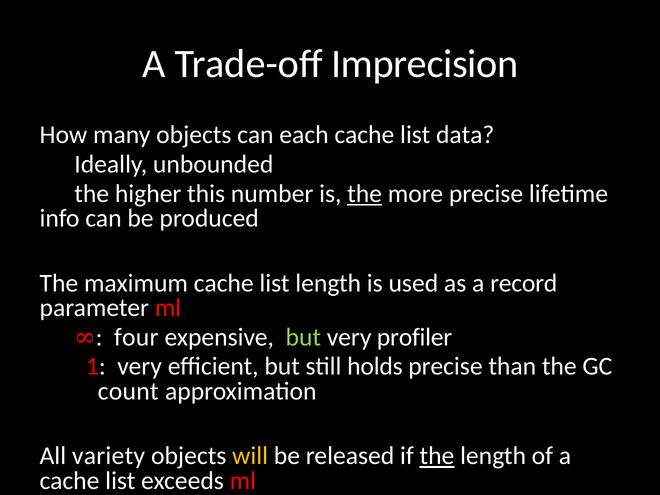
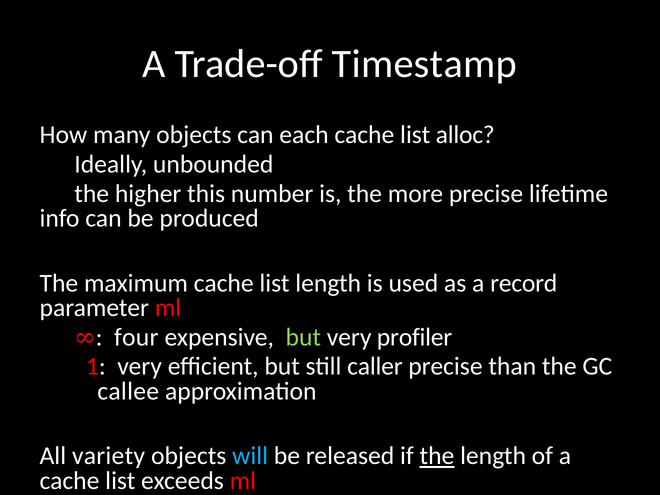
Imprecision: Imprecision -> Timestamp (424, 64)
data: data -> alloc (465, 135)
the underline: present -> none (365, 194)
holds: holds -> caller (375, 366)
count: count -> callee (128, 391)
will colour: yellow -> light blue (250, 456)
